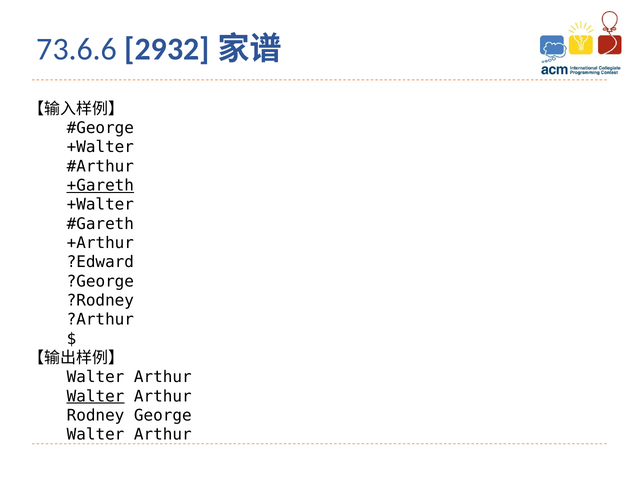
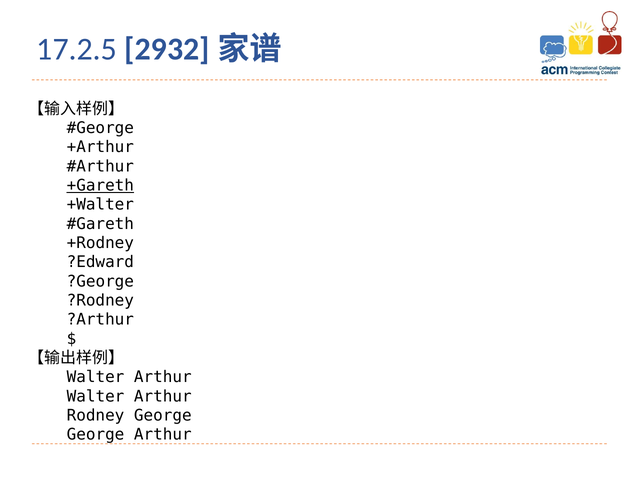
73.6.6: 73.6.6 -> 17.2.5 (77, 49)
+Walter: +Walter -> +Arthur (100, 147)
+Arthur: +Arthur -> +Rodney (100, 243)
Walter underline: present -> none (96, 396)
Walter: Walter -> George (96, 435)
